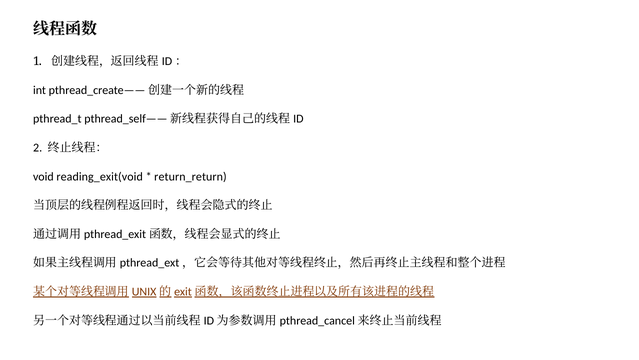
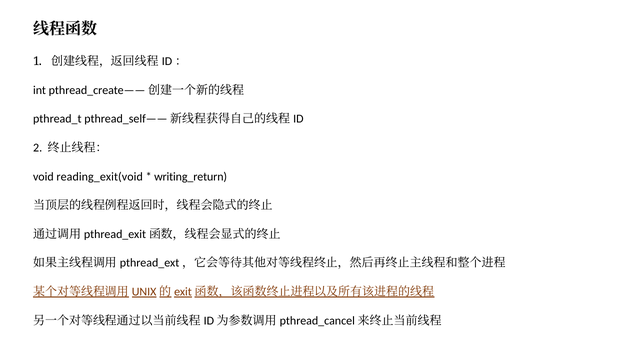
return_return: return_return -> writing_return (191, 176)
